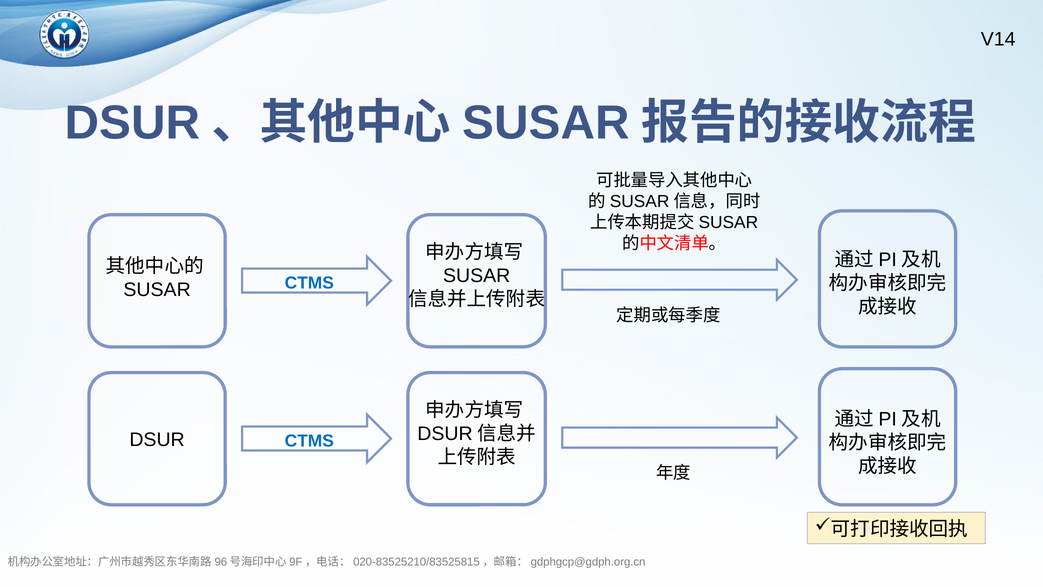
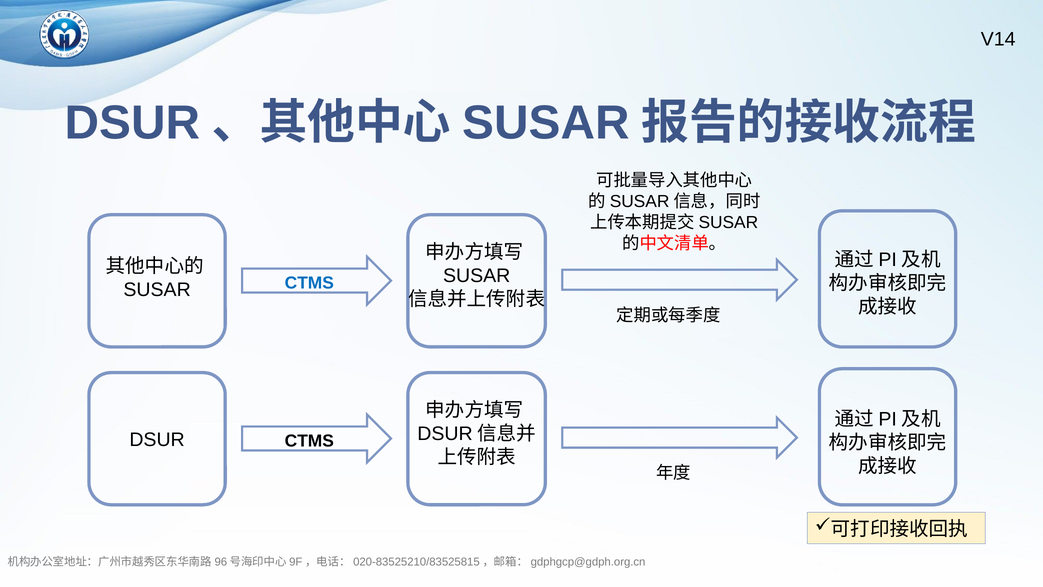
CTMS colour: blue -> black (309, 441)
